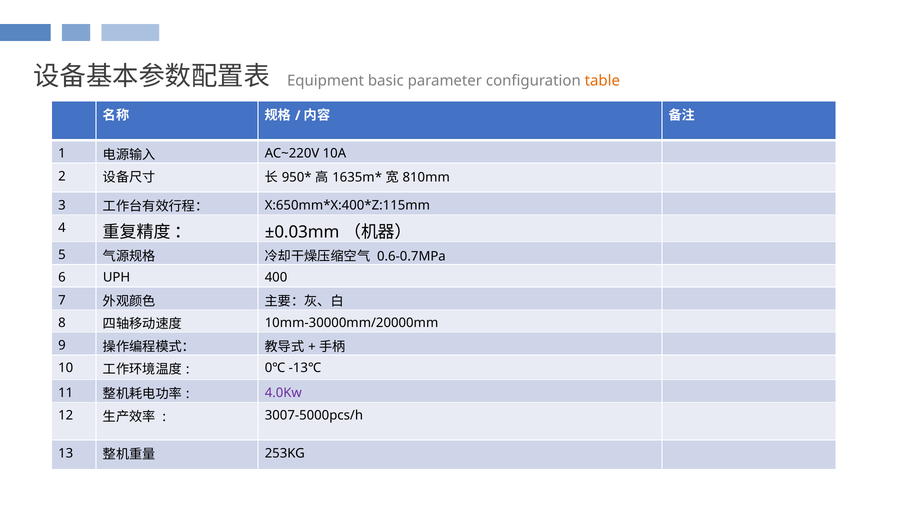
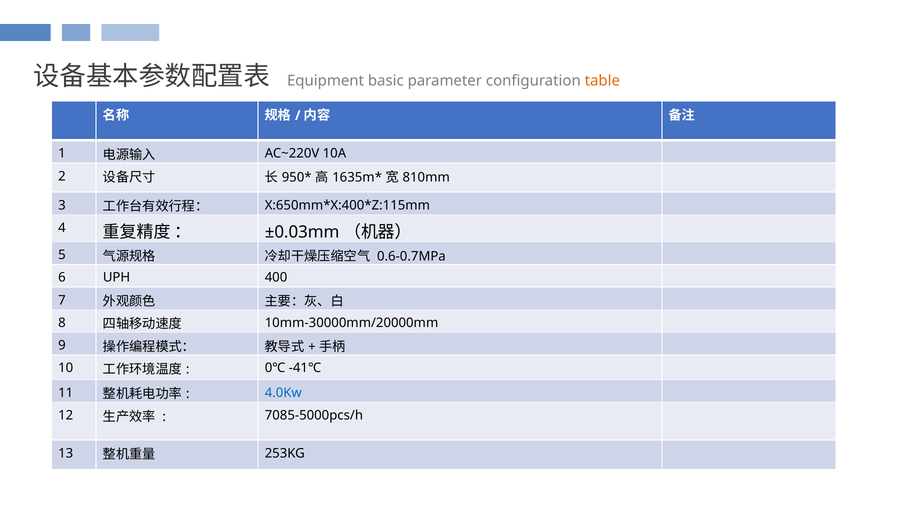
-13℃: -13℃ -> -41℃ (305, 368)
4.0Kw colour: purple -> blue (283, 392)
3007-5000pcs/h: 3007-5000pcs/h -> 7085-5000pcs/h (314, 415)
